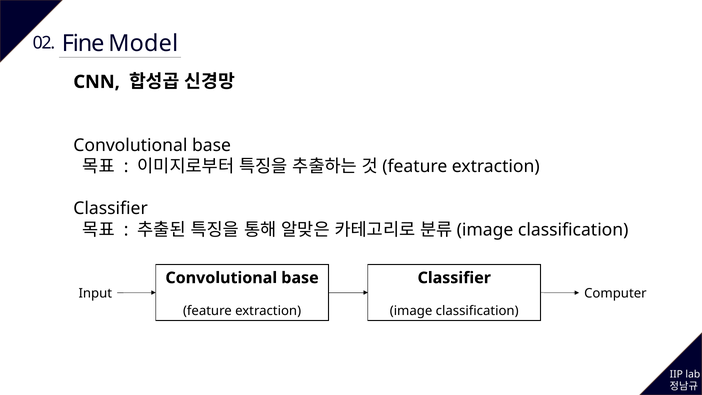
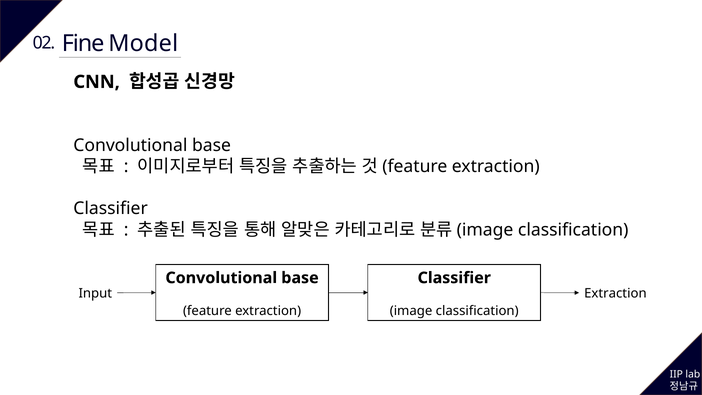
Computer: Computer -> Extraction (615, 294)
